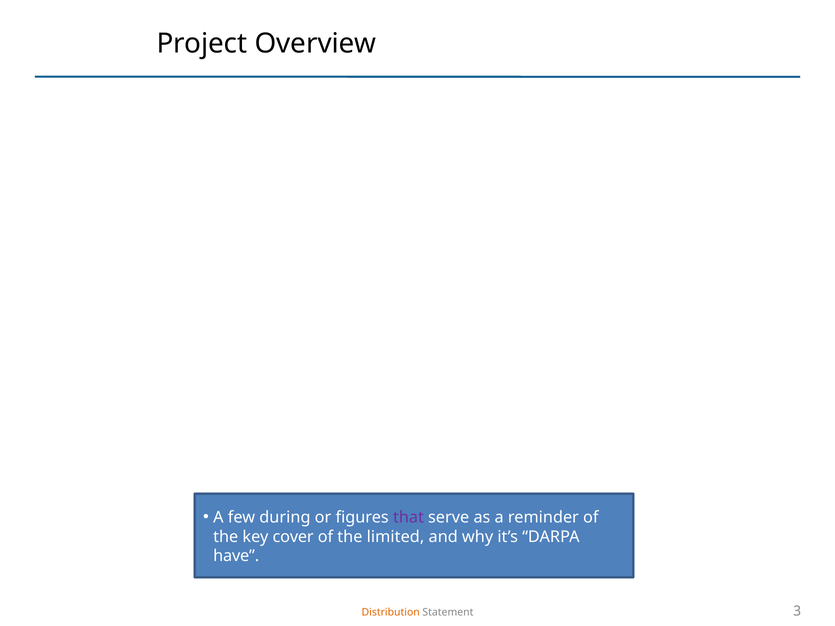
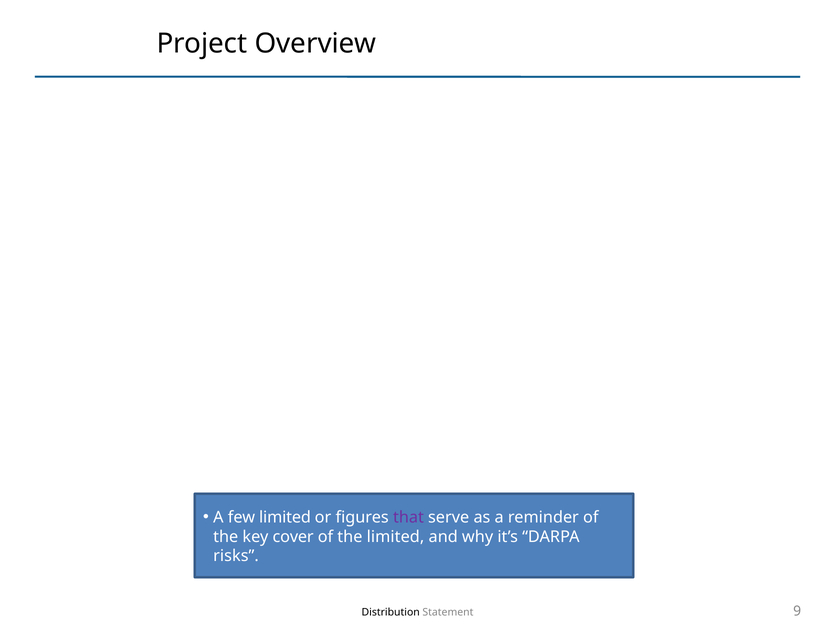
few during: during -> limited (285, 517)
have: have -> risks (236, 556)
Distribution colour: orange -> black (391, 612)
3: 3 -> 9 (797, 612)
